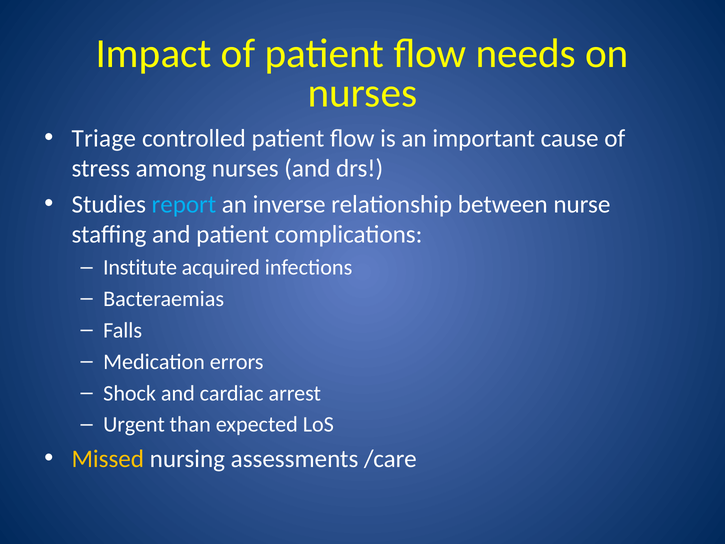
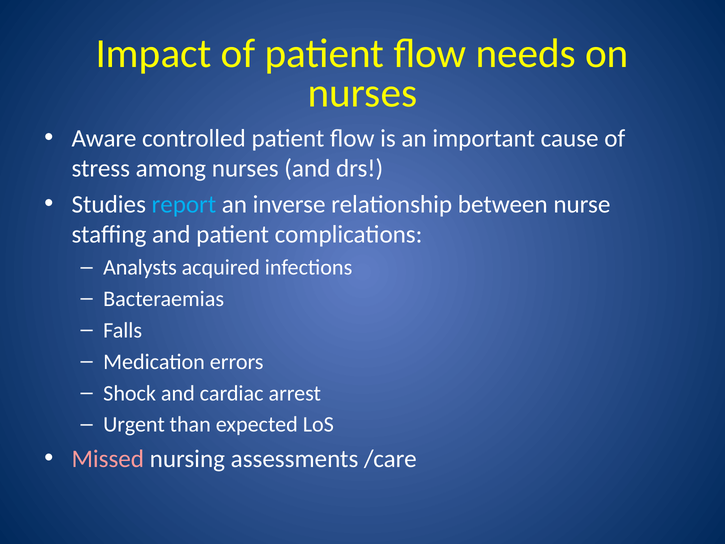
Triage: Triage -> Aware (104, 138)
Institute: Institute -> Analysts (140, 267)
Missed colour: yellow -> pink (108, 459)
